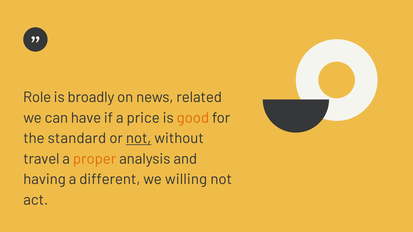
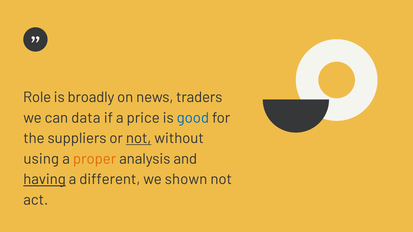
related: related -> traders (199, 97)
have: have -> data (86, 118)
good colour: orange -> blue (193, 118)
standard: standard -> suppliers (77, 138)
travel: travel -> using (41, 159)
having underline: none -> present (45, 180)
willing: willing -> shown (186, 180)
